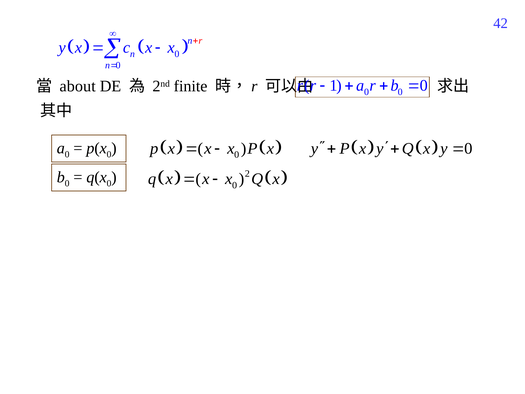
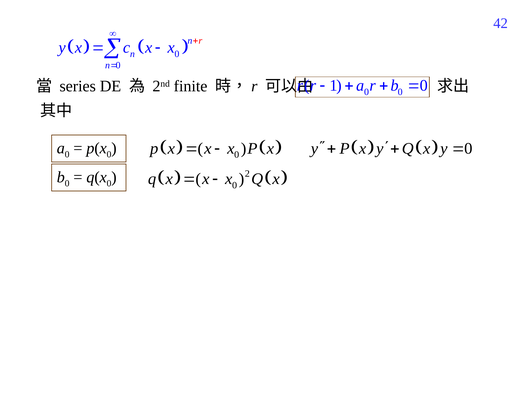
about: about -> series (78, 86)
